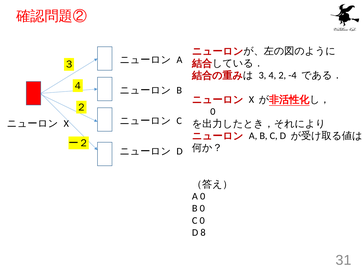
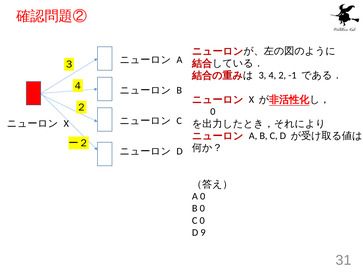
-4: -4 -> -1 (292, 75)
8: 8 -> 9 (203, 233)
